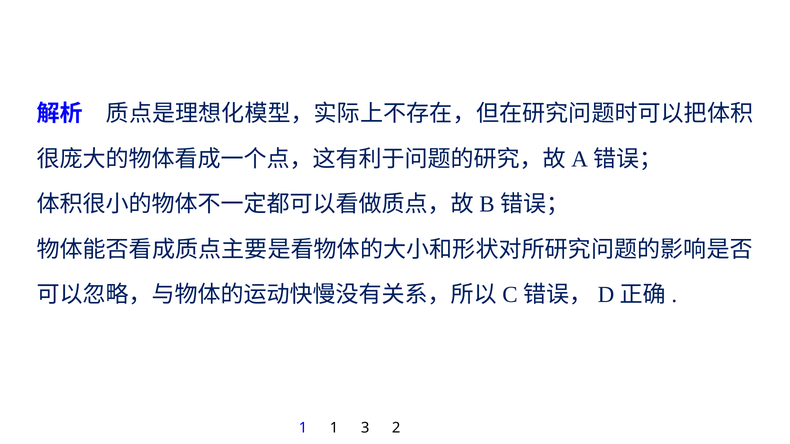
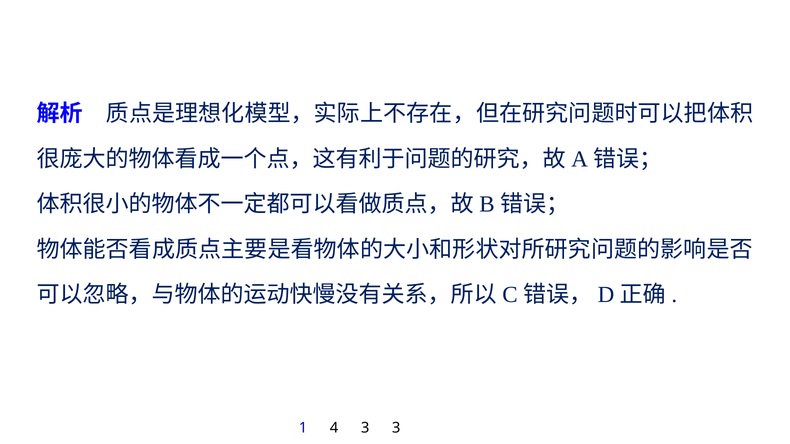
1 1: 1 -> 4 (334, 429)
3 2: 2 -> 3 (396, 429)
